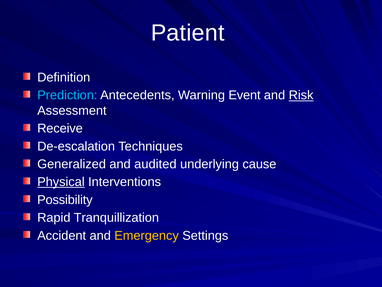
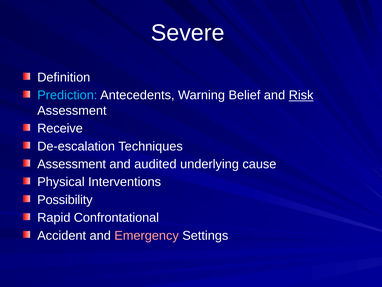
Patient: Patient -> Severe (188, 33)
Event: Event -> Belief (244, 95)
Generalized: Generalized -> Assessment (72, 164)
Physical underline: present -> none (61, 182)
Tranquillization: Tranquillization -> Confrontational (116, 217)
Emergency colour: yellow -> pink (147, 235)
